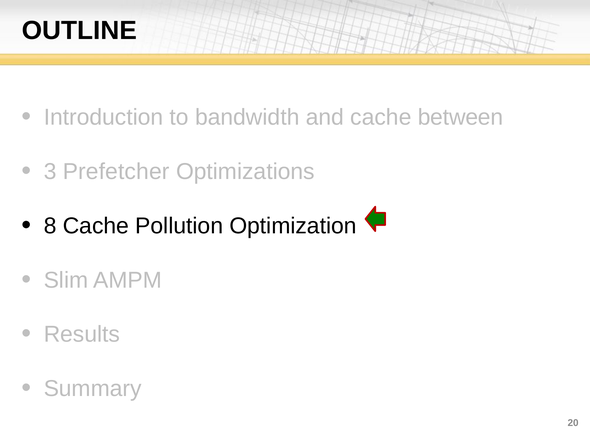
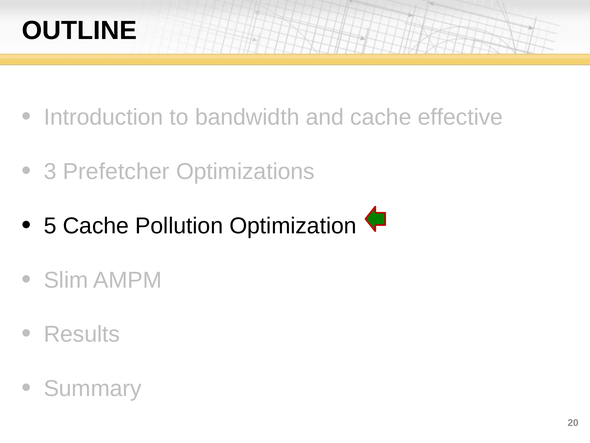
between: between -> effective (460, 117)
8: 8 -> 5 (50, 226)
